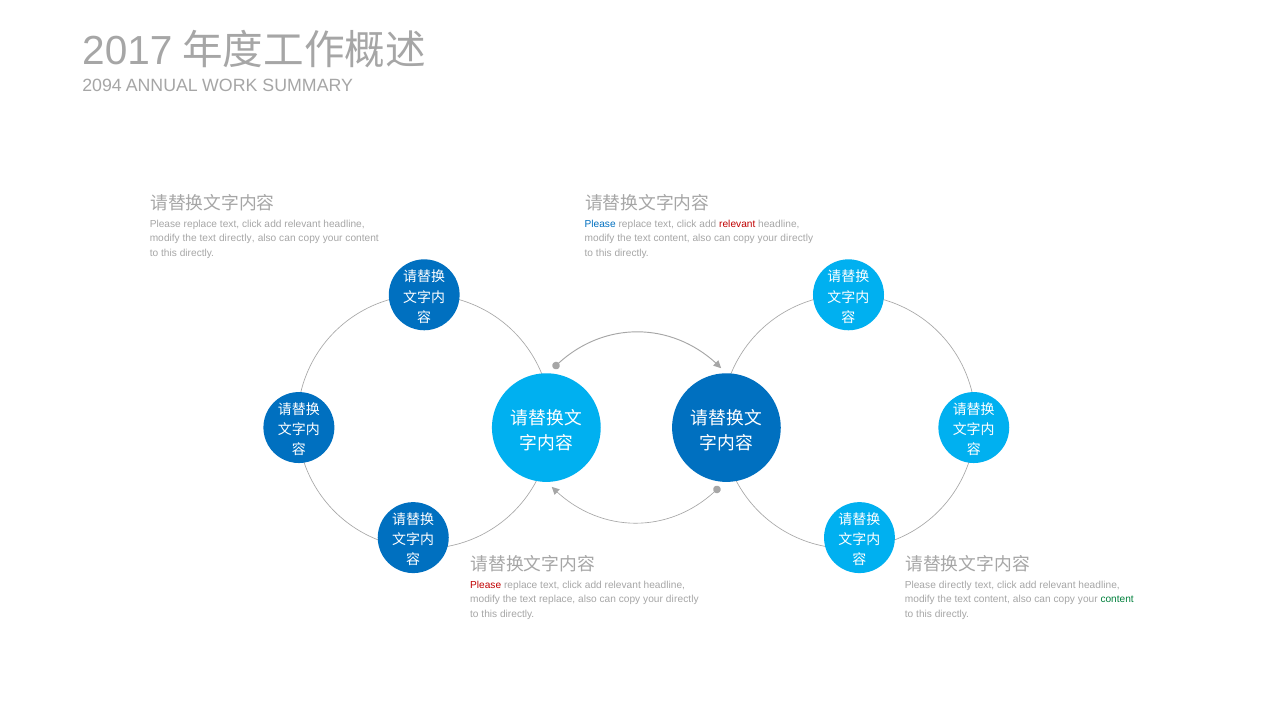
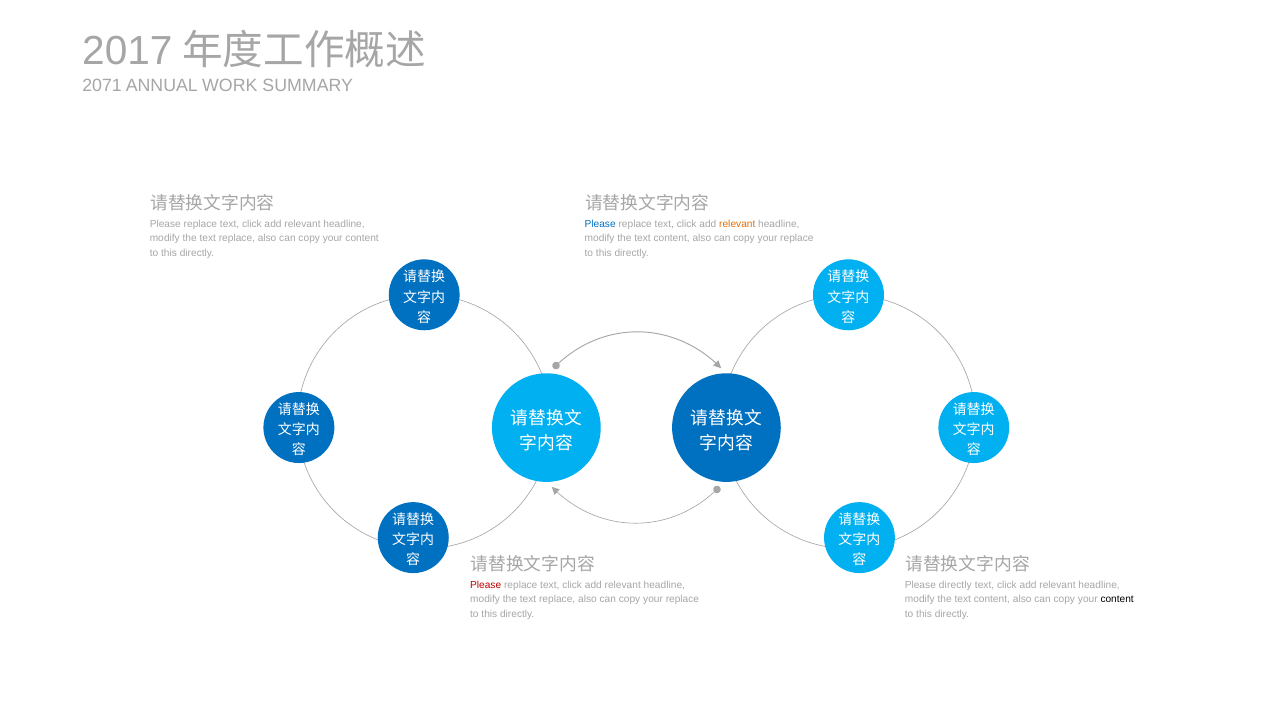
2094: 2094 -> 2071 (102, 86)
relevant colour: red -> orange (737, 224)
directly: directly -> replace (237, 239)
directly: directly -> replace (797, 239)
directly: directly -> replace (682, 600)
content colour: green -> black (1117, 600)
